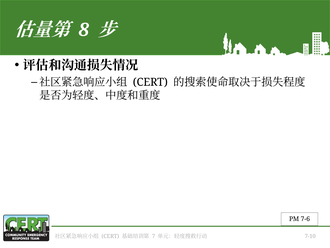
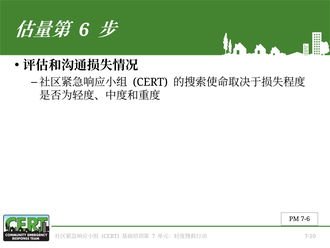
8: 8 -> 6 (84, 30)
